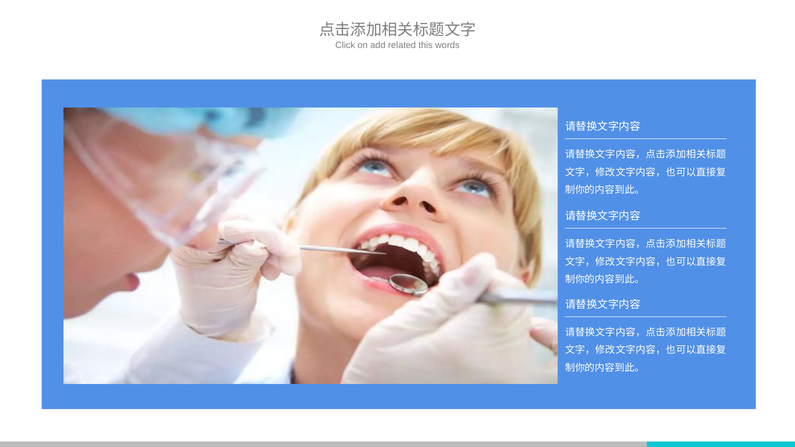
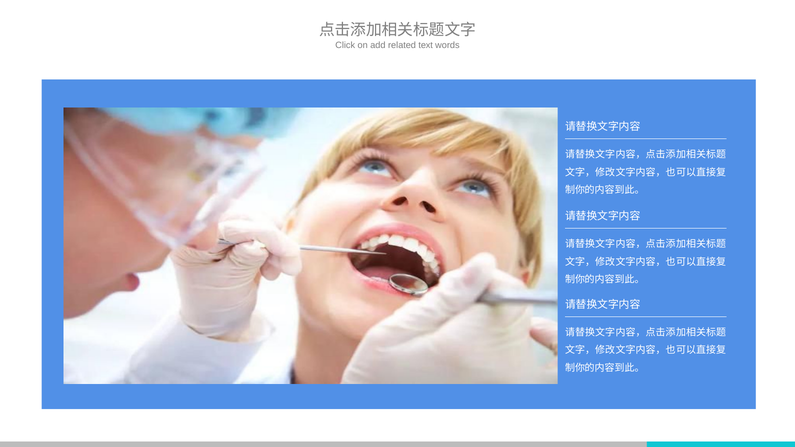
this: this -> text (426, 45)
